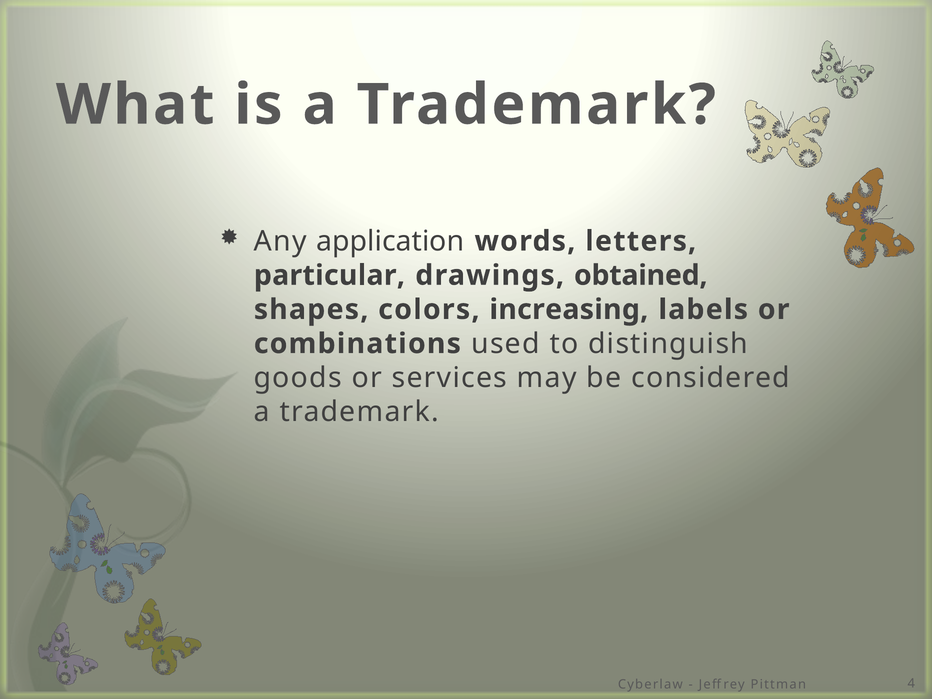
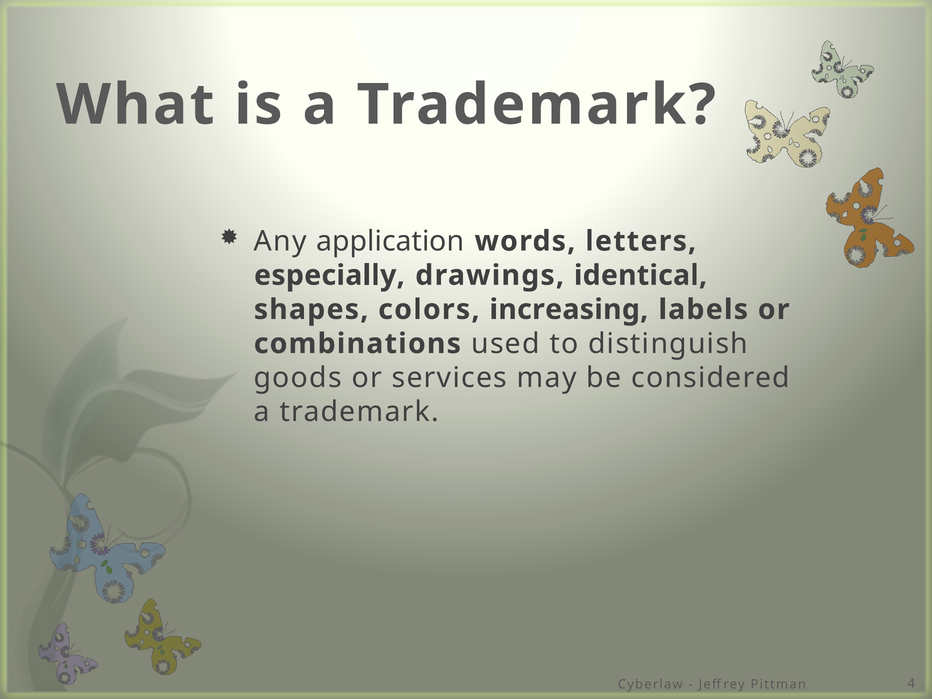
particular: particular -> especially (329, 275)
obtained: obtained -> identical (641, 275)
